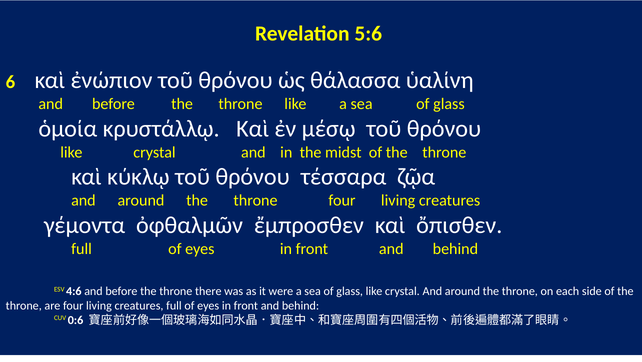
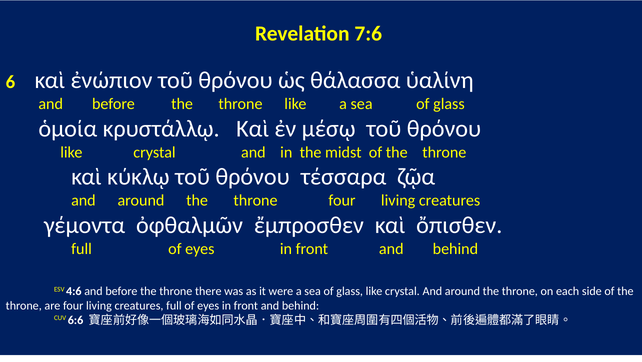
5:6: 5:6 -> 7:6 (368, 34)
0:6: 0:6 -> 6:6 (76, 320)
